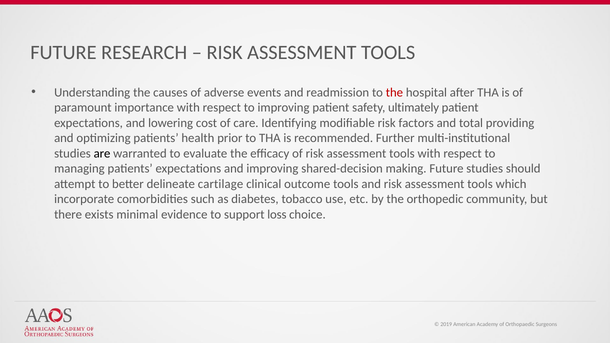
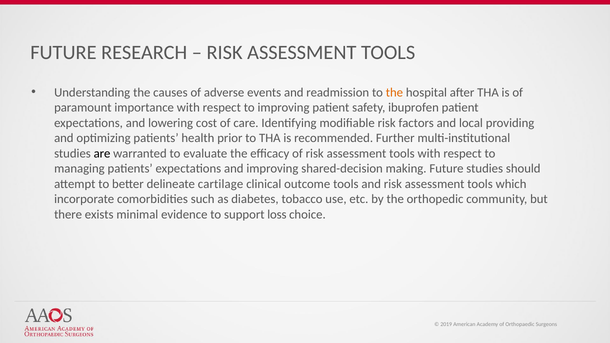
the colour: red -> orange (394, 92)
ultimately: ultimately -> ibuprofen (414, 108)
total: total -> local (471, 123)
